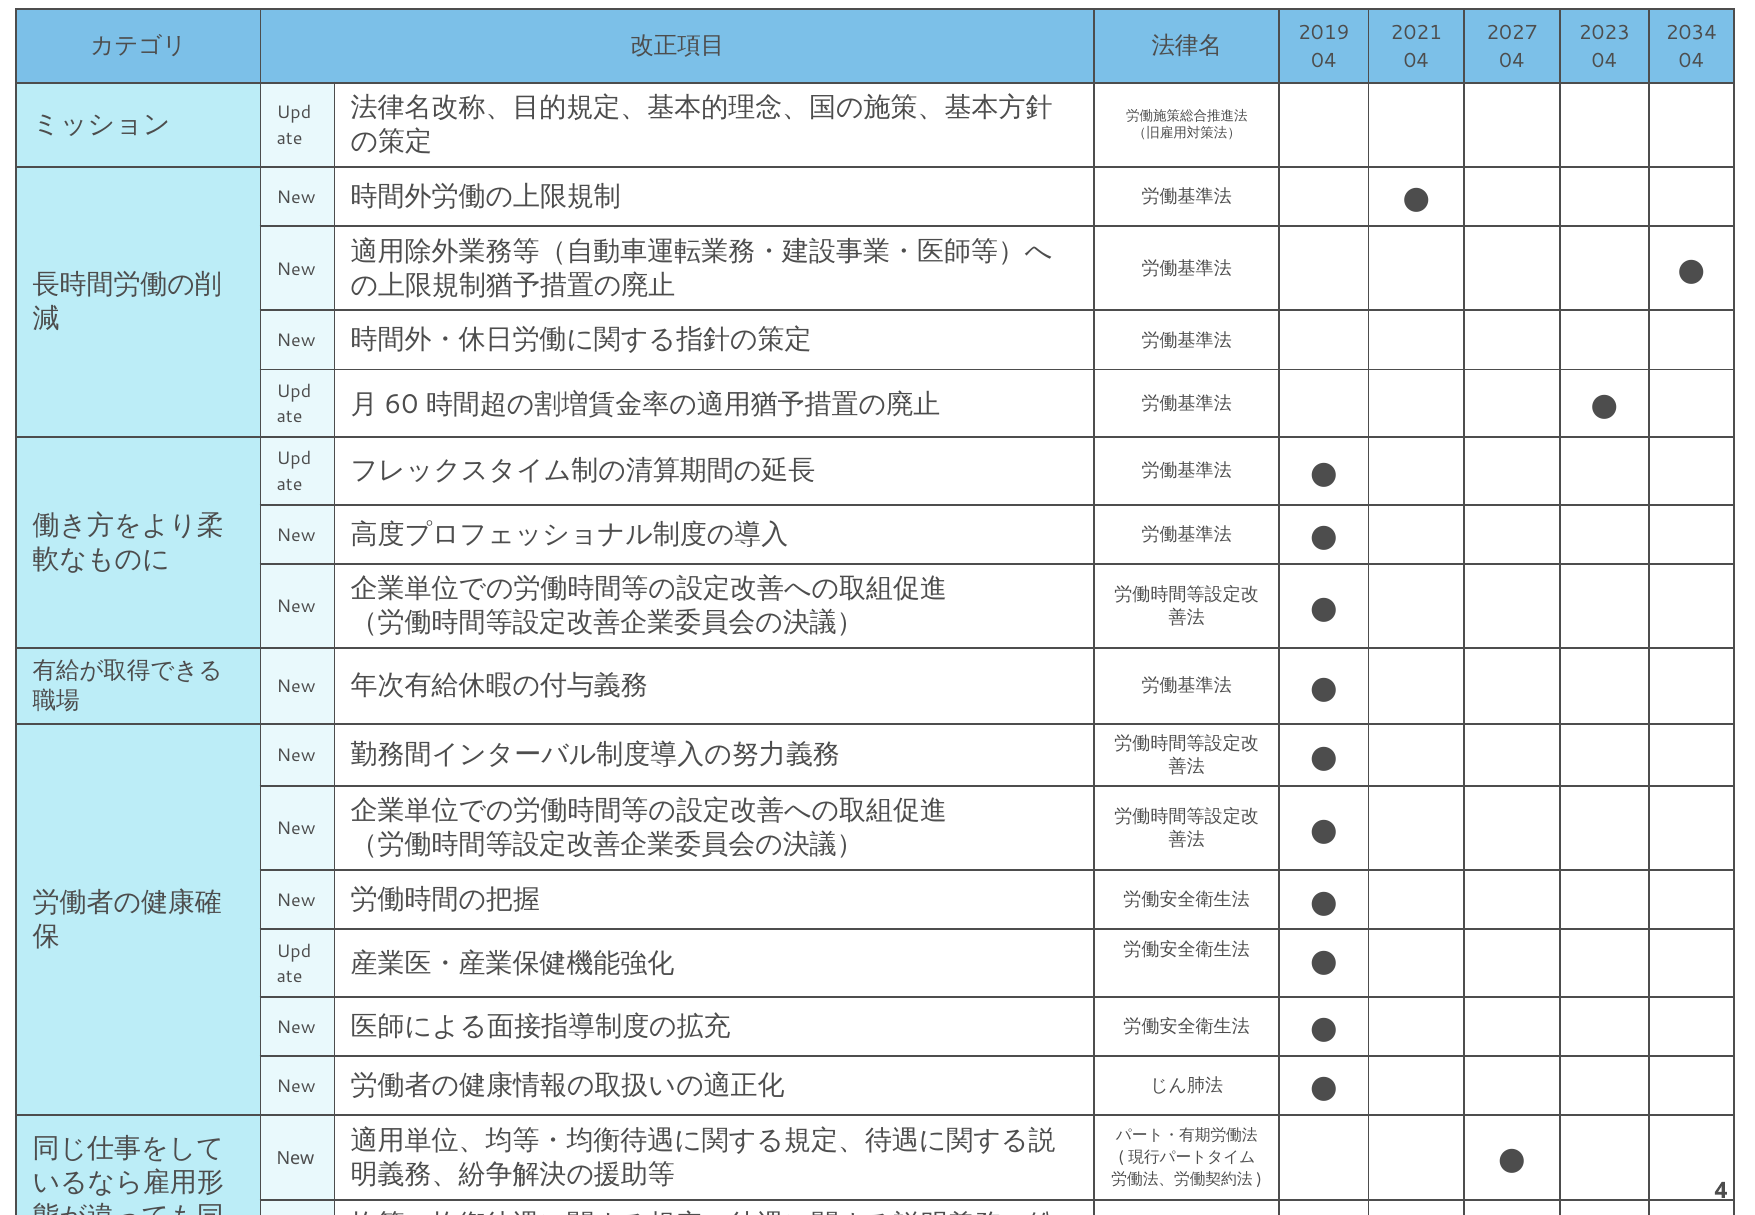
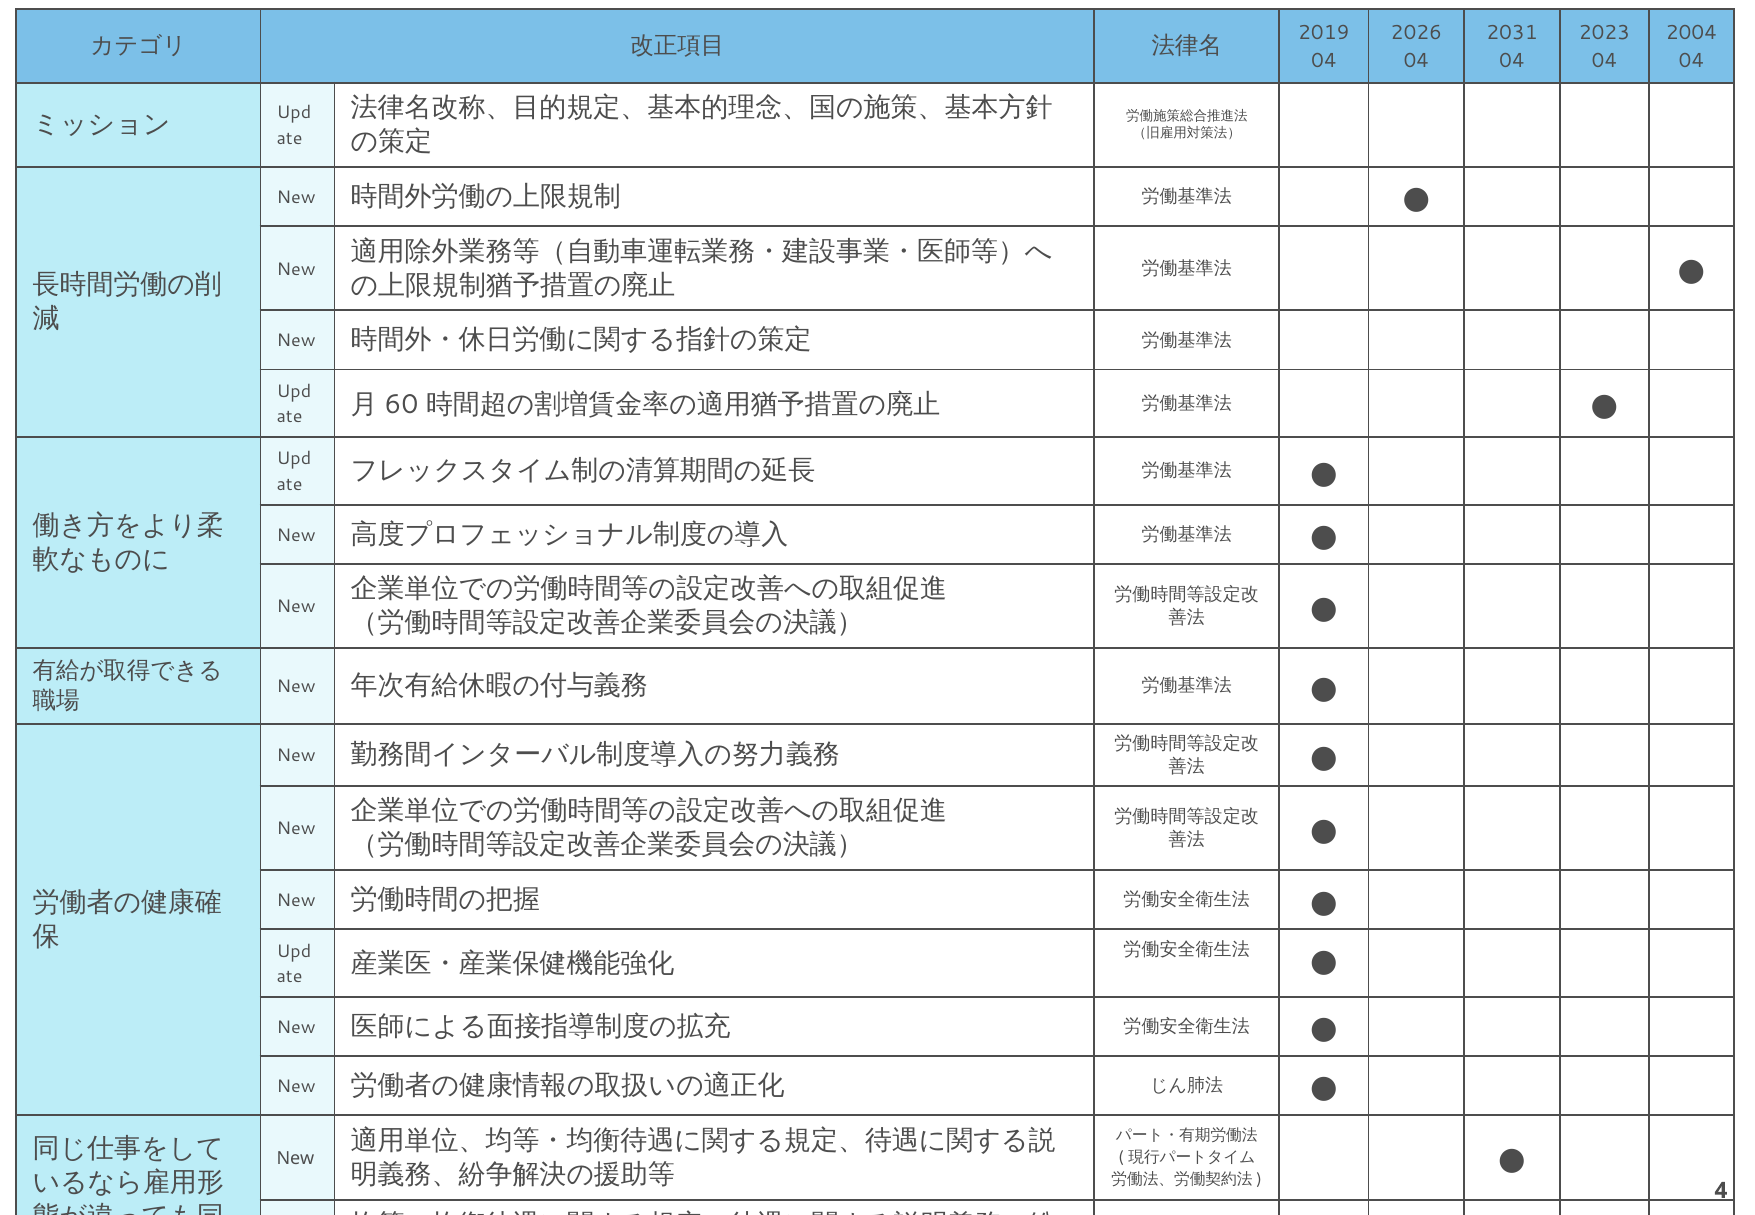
2021: 2021 -> 2026 (1416, 33)
2027: 2027 -> 2031 (1512, 33)
2034: 2034 -> 2004 (1691, 33)
